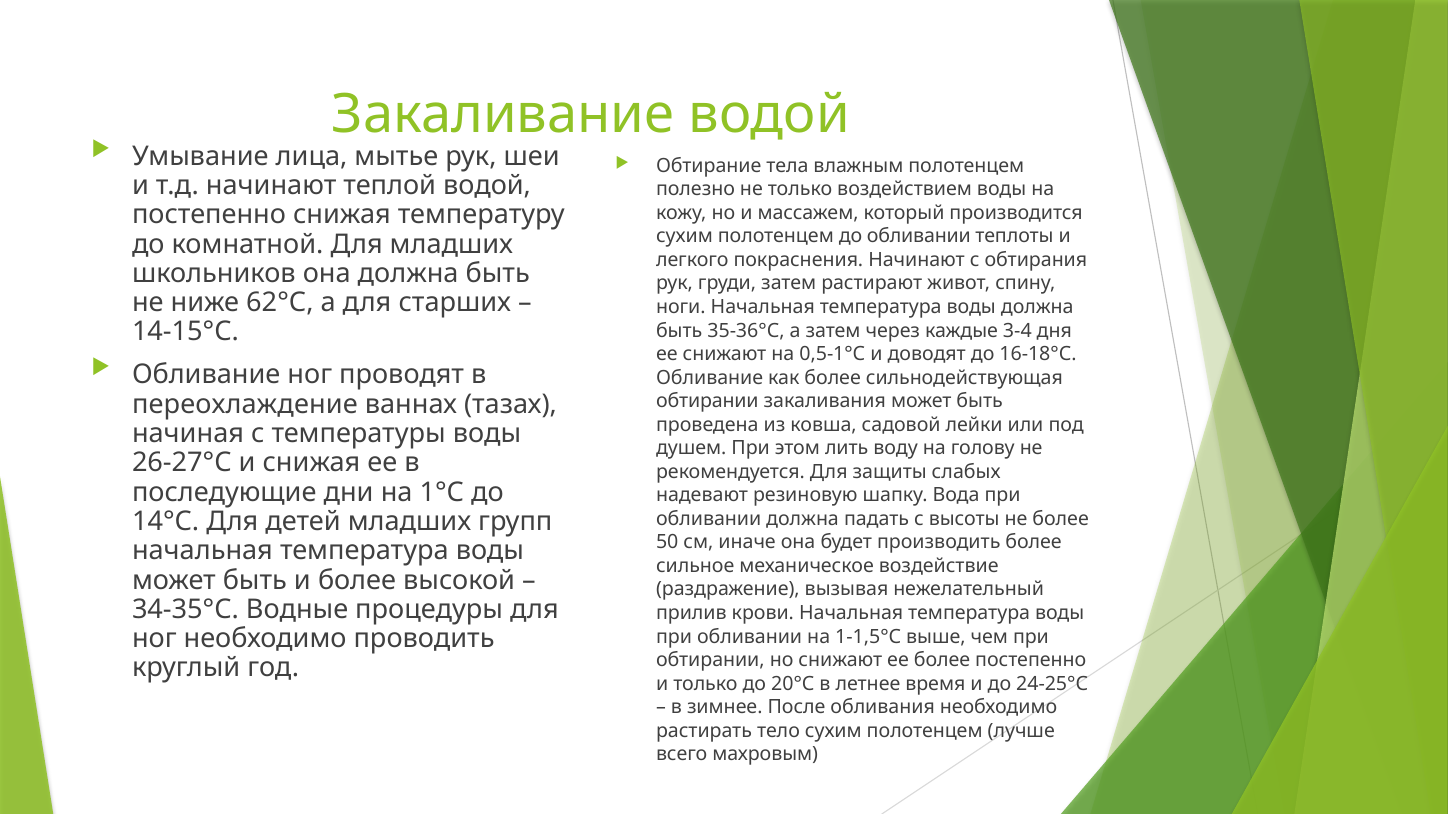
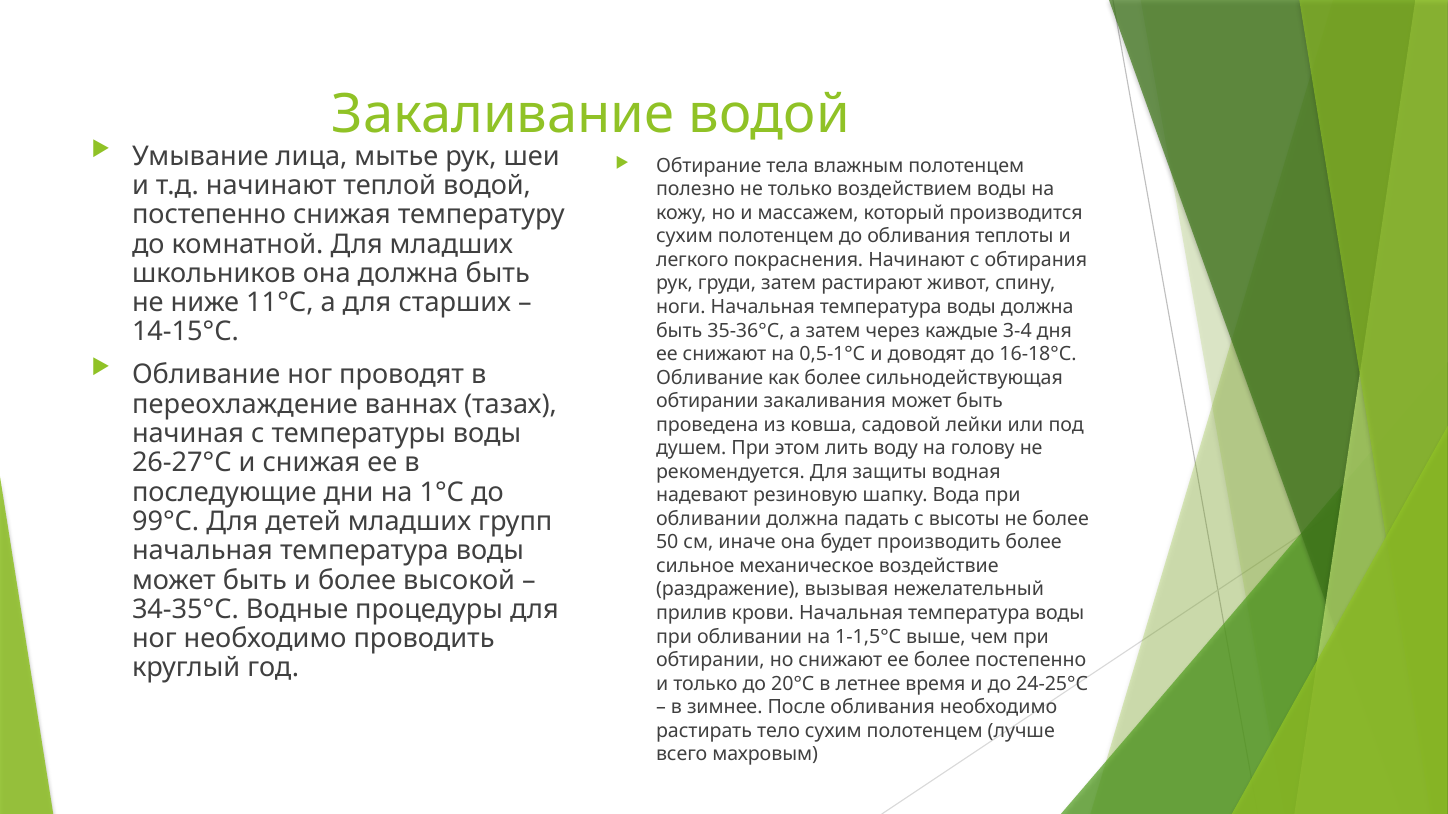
до обливании: обливании -> обливания (919, 237)
62°С: 62°С -> 11°С (280, 303)
слабых: слабых -> водная (966, 472)
14°С: 14°С -> 99°С (166, 522)
